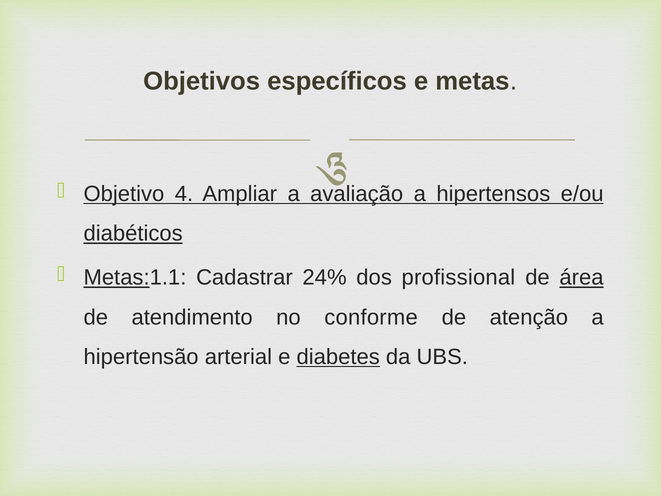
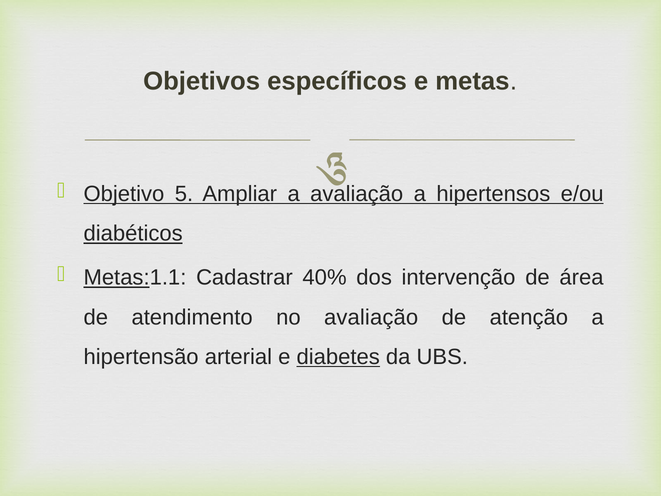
4: 4 -> 5 (184, 194)
24%: 24% -> 40% (325, 278)
profissional: profissional -> intervenção (459, 278)
área underline: present -> none (582, 278)
no conforme: conforme -> avaliação (371, 317)
